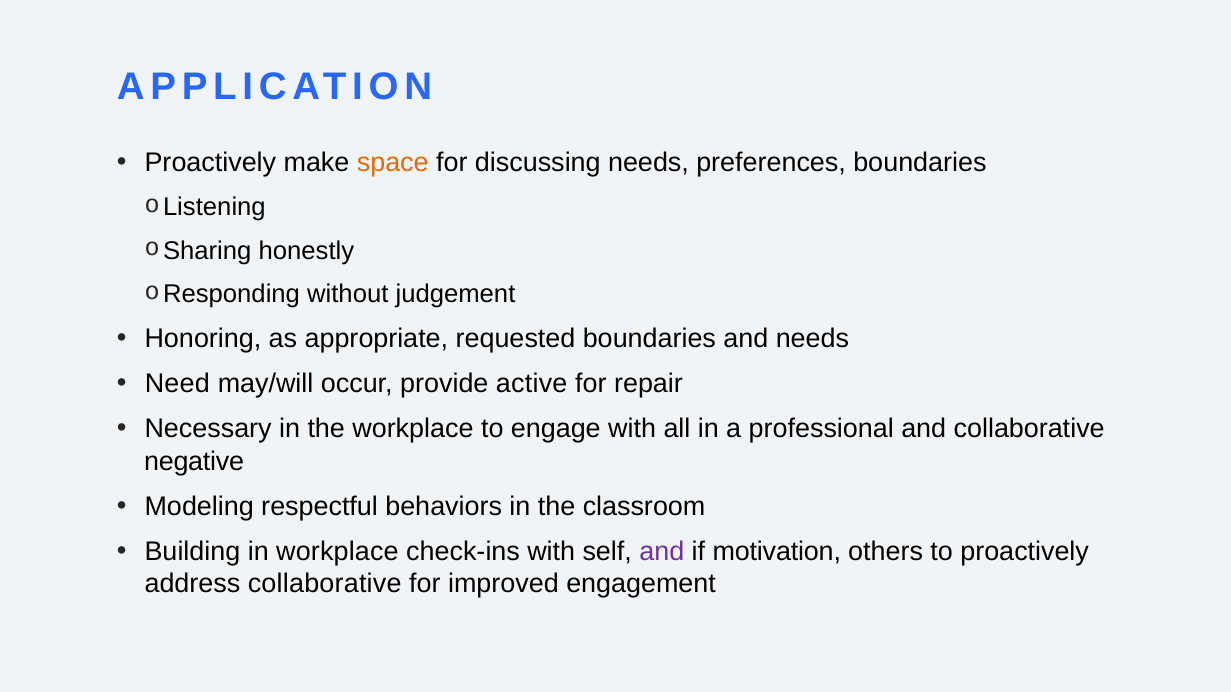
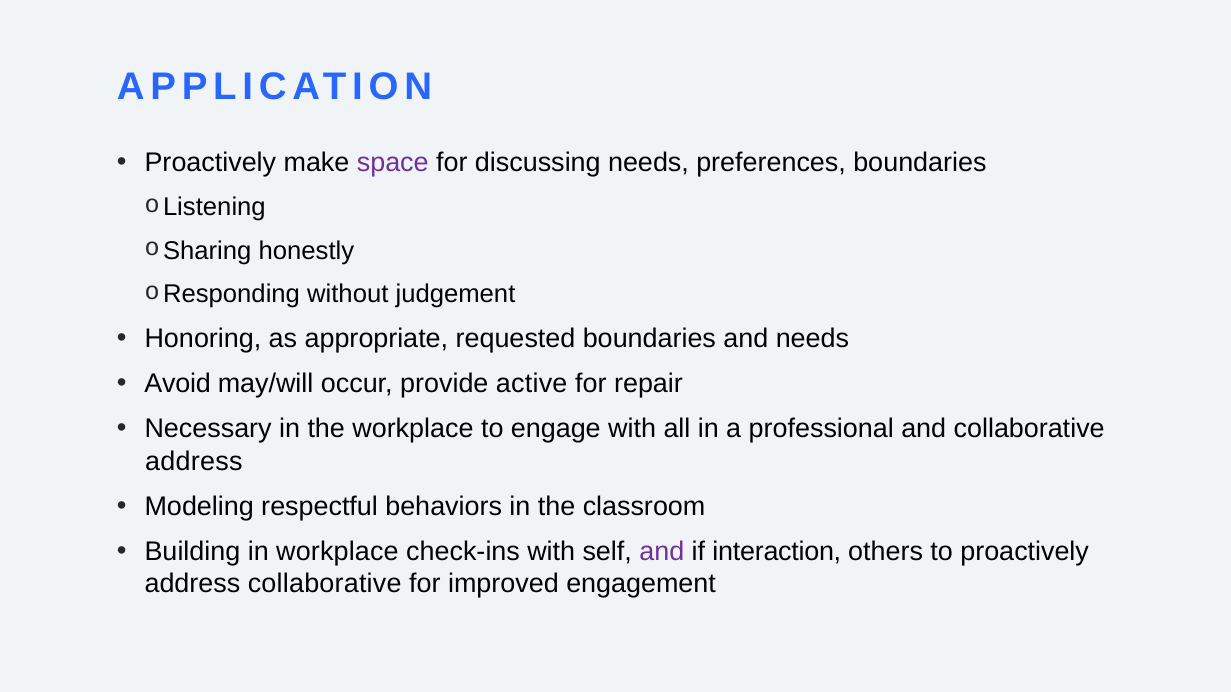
space colour: orange -> purple (393, 163)
Need: Need -> Avoid (178, 384)
negative: negative -> address (194, 462)
motivation: motivation -> interaction (777, 552)
